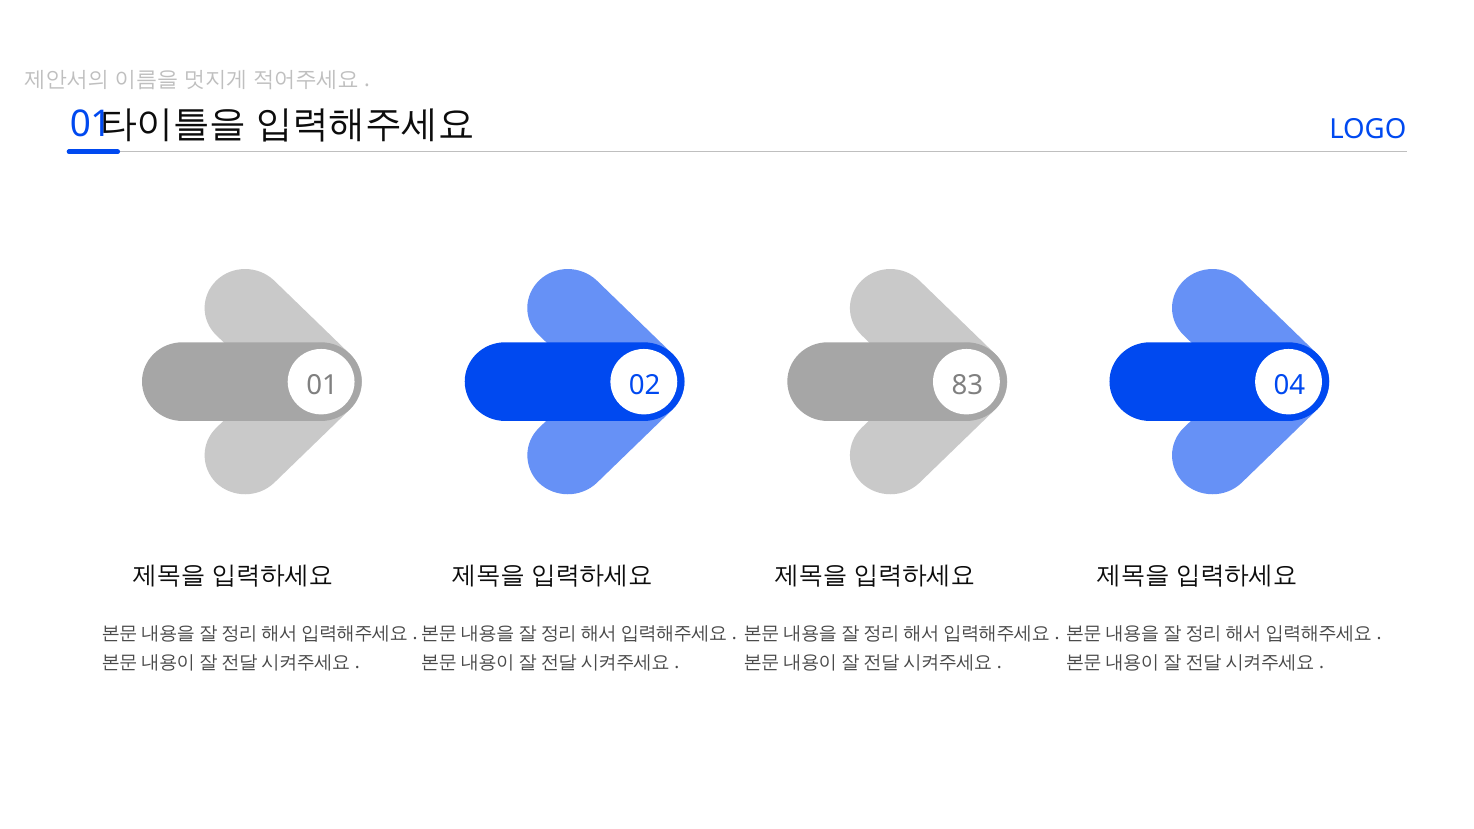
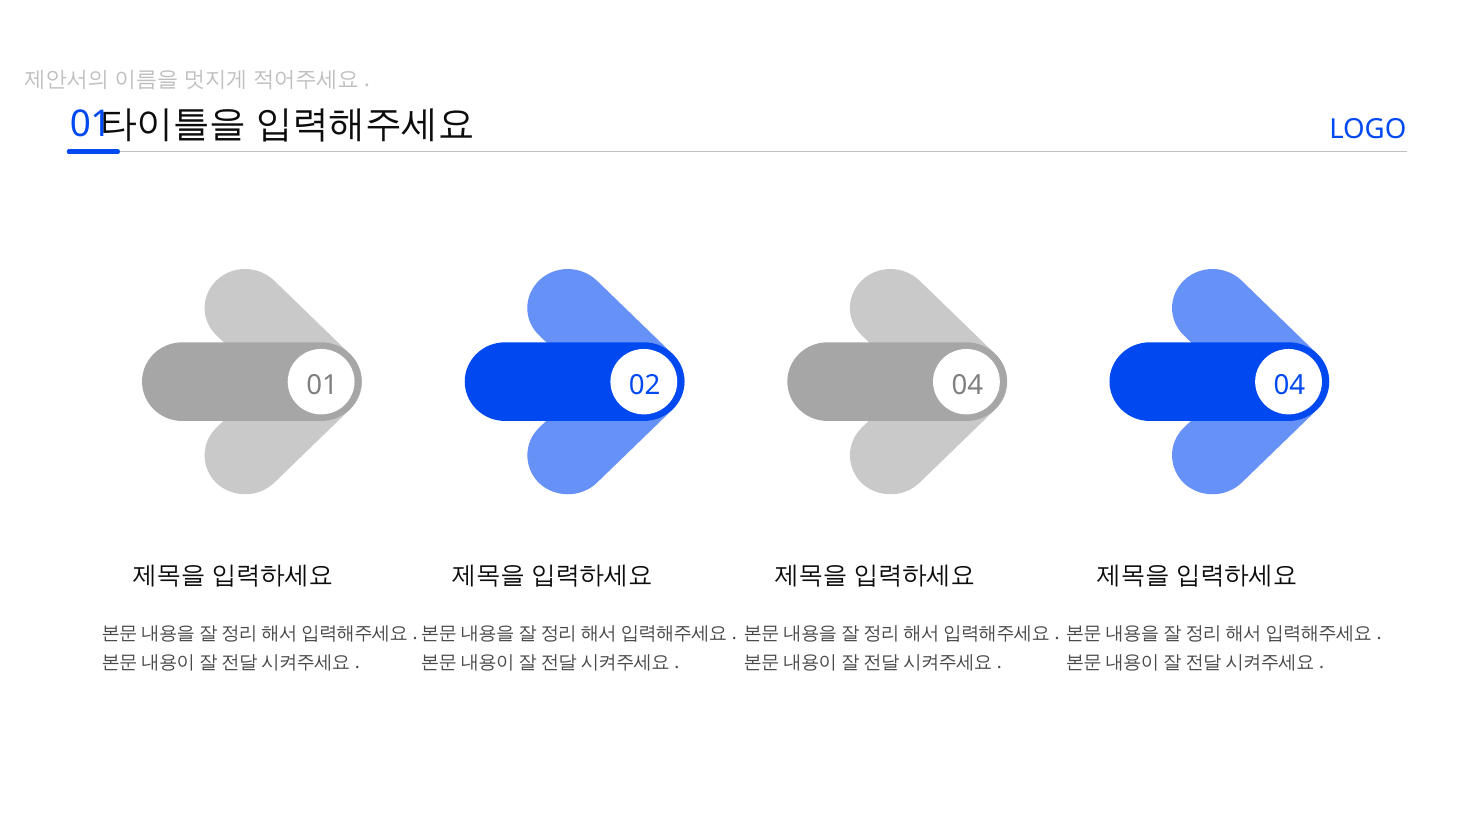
02 83: 83 -> 04 (967, 385)
